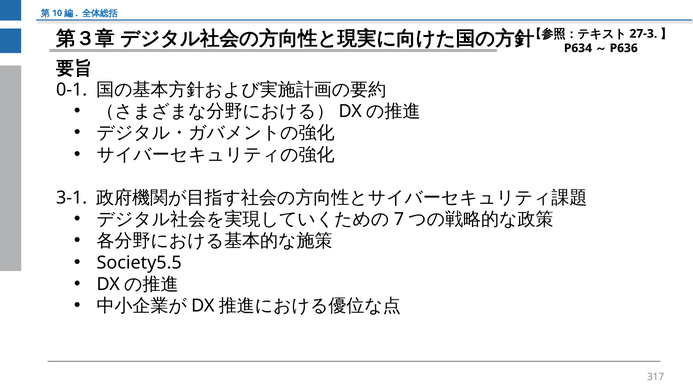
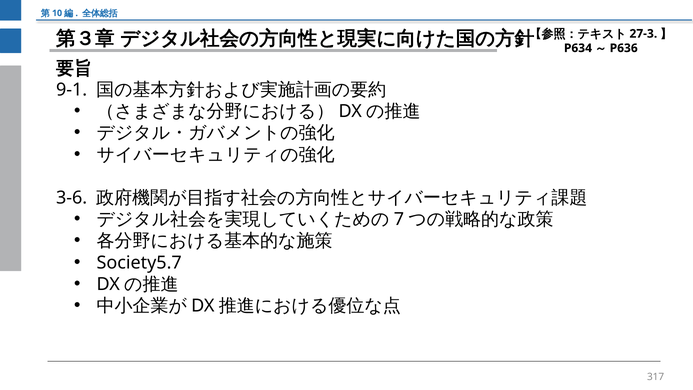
0-1: 0-1 -> 9-1 (72, 90)
3-1: 3-1 -> 3-6 (72, 198)
Society5.5: Society5.5 -> Society5.7 (139, 262)
